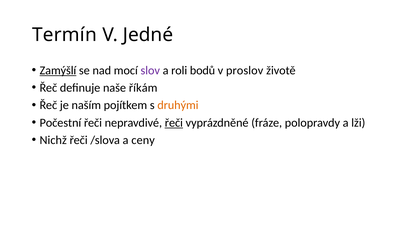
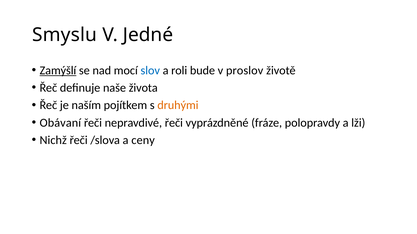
Termín: Termín -> Smyslu (64, 35)
slov colour: purple -> blue (150, 71)
bodů: bodů -> bude (202, 71)
říkám: říkám -> života (143, 88)
Počestní: Počestní -> Obávaní (60, 123)
řeči underline: present -> none (174, 123)
